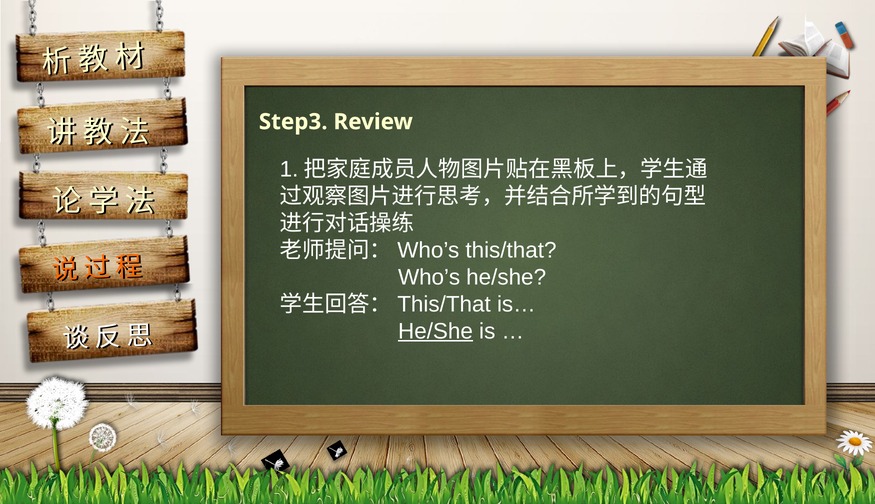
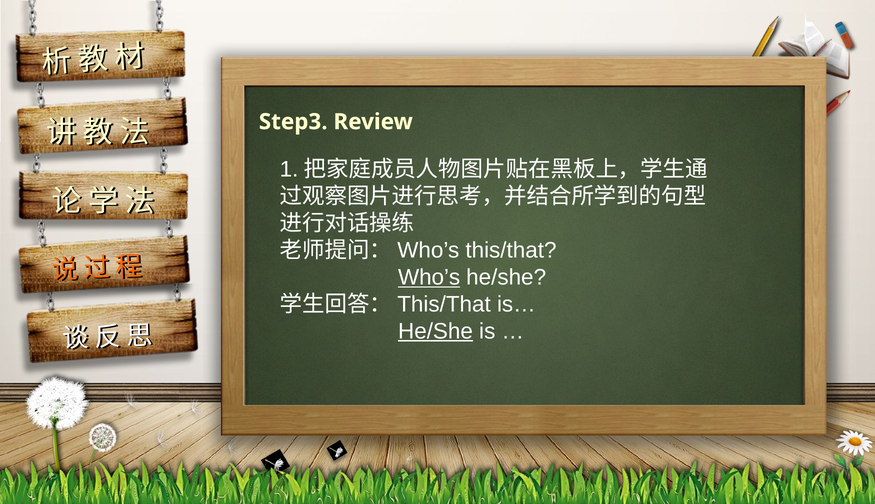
Who’s underline: none -> present (429, 277)
